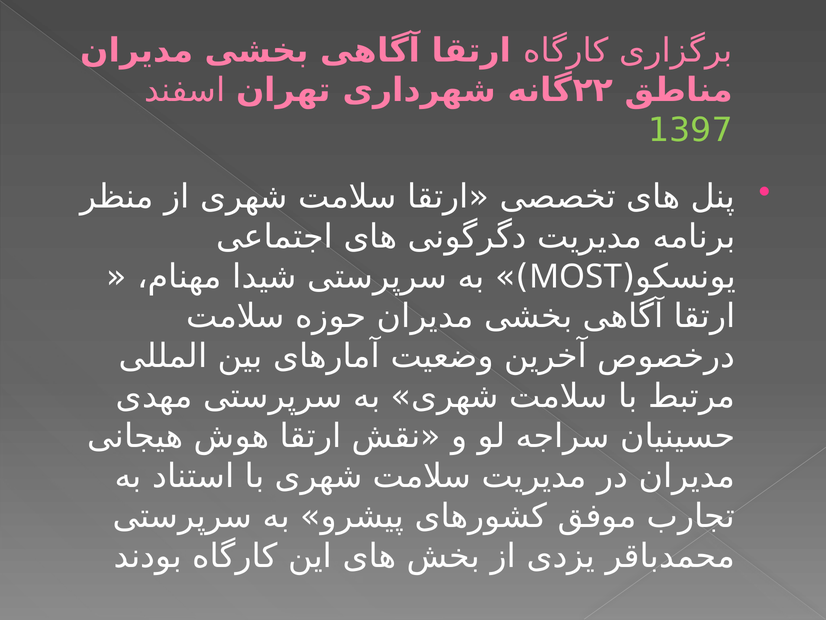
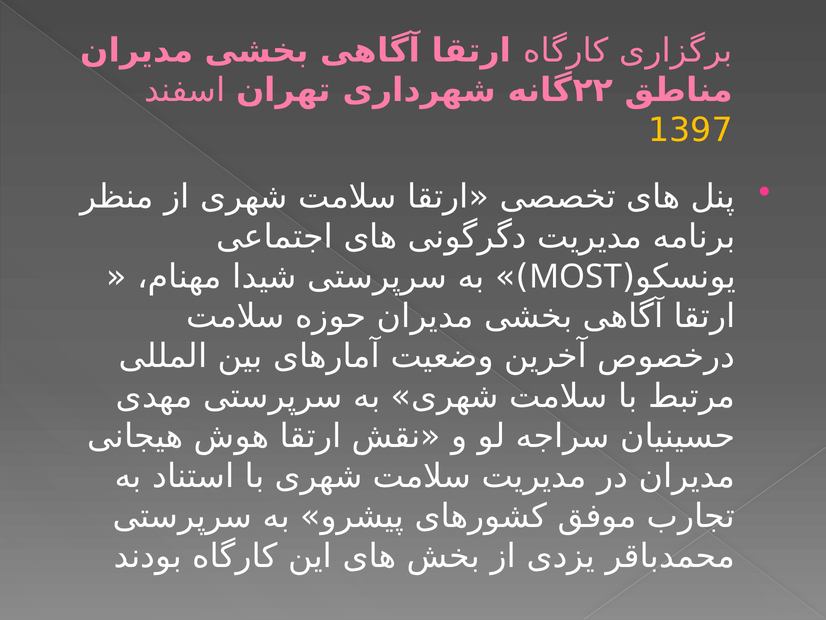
1397 colour: light green -> yellow (690, 130)
